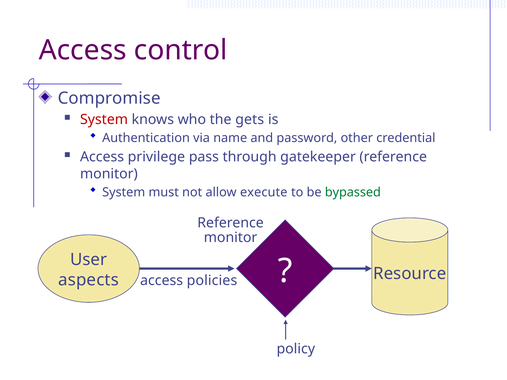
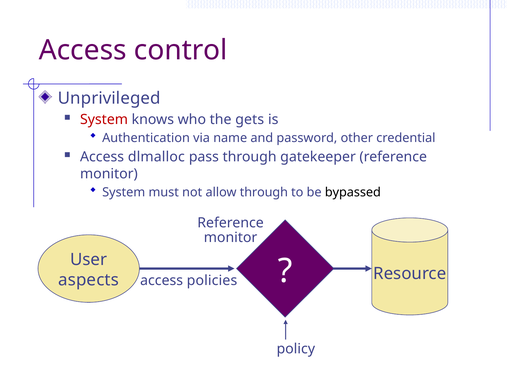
Compromise: Compromise -> Unprivileged (109, 98)
privilege: privilege -> dlmalloc (156, 157)
allow execute: execute -> through (264, 192)
bypassed colour: green -> black (353, 192)
